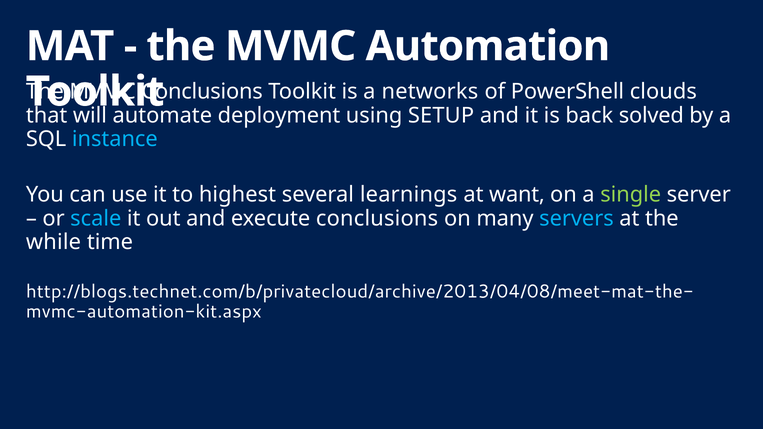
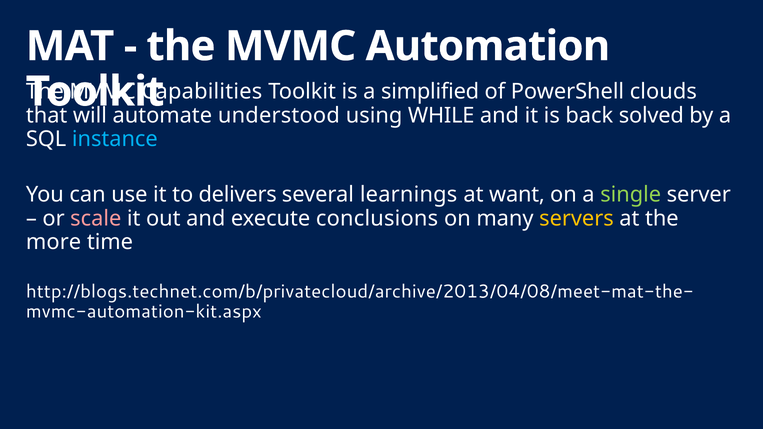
Conclusions: Conclusions -> Capabilities (202, 92)
networks: networks -> simplified (430, 92)
deployment: deployment -> understood (279, 115)
SETUP: SETUP -> WHILE (441, 115)
highest: highest -> delivers (238, 195)
scale colour: light blue -> pink (96, 218)
servers colour: light blue -> yellow (576, 218)
while: while -> more (54, 242)
